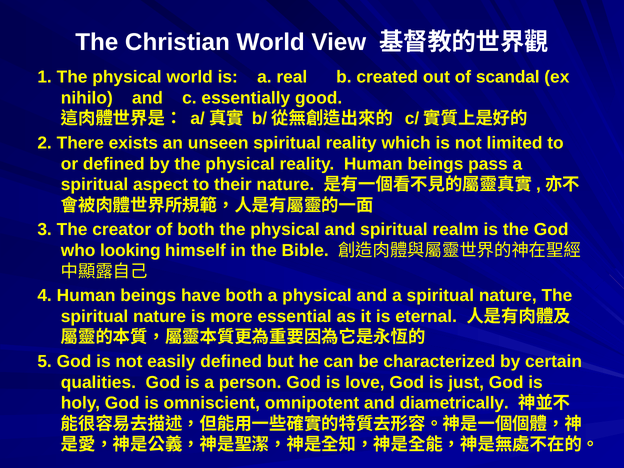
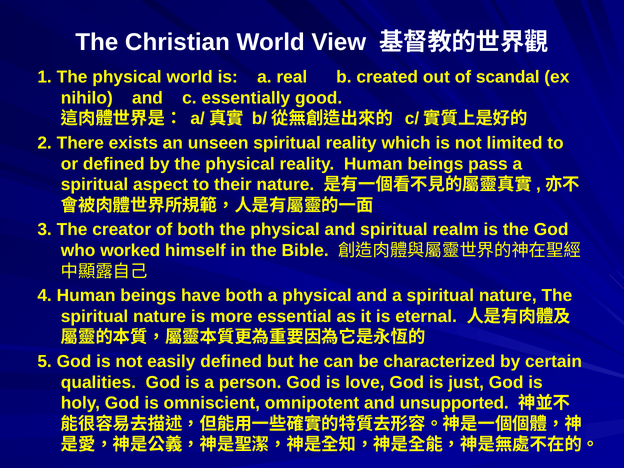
looking: looking -> worked (130, 251)
diametrically: diametrically -> unsupported (454, 403)
